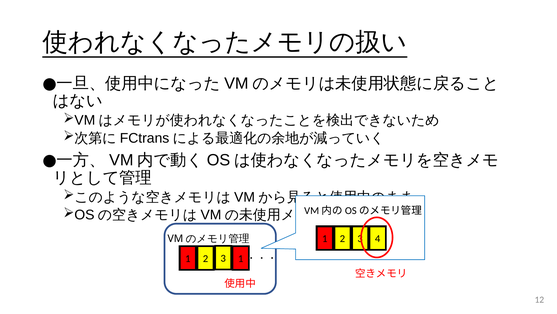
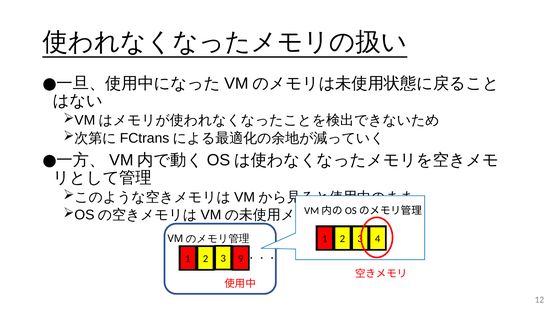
2 1: 1 -> 9 (241, 258)
